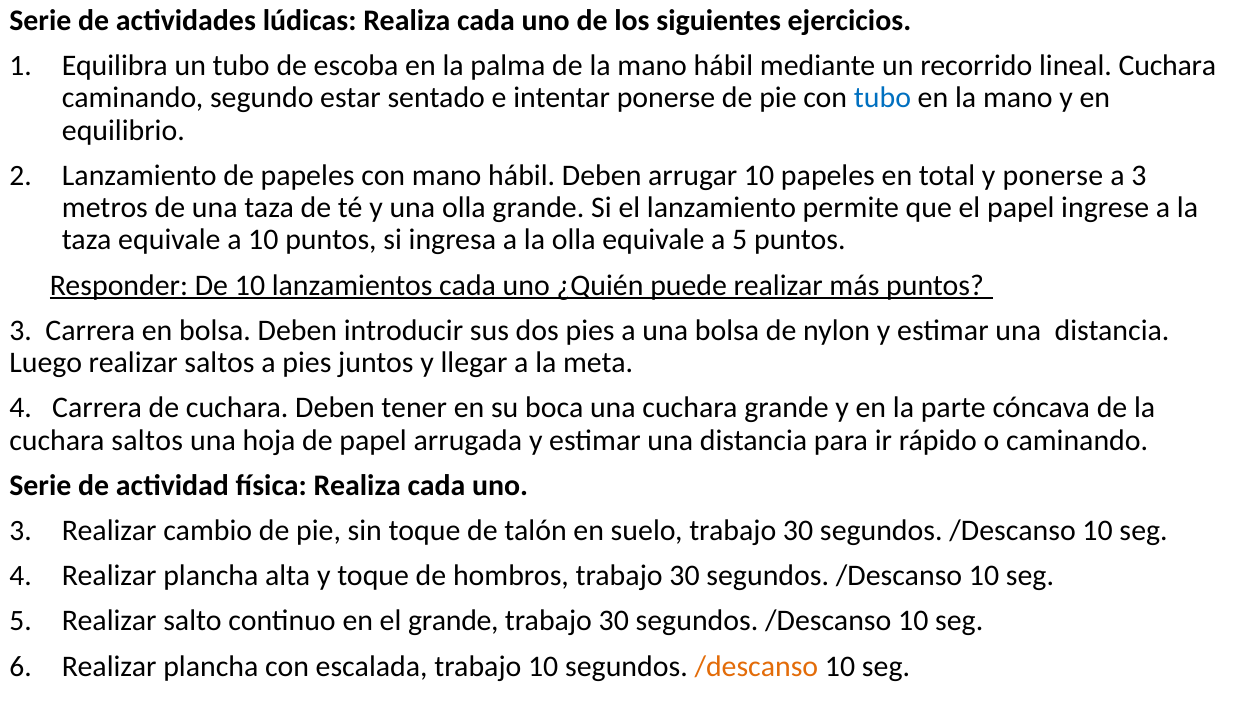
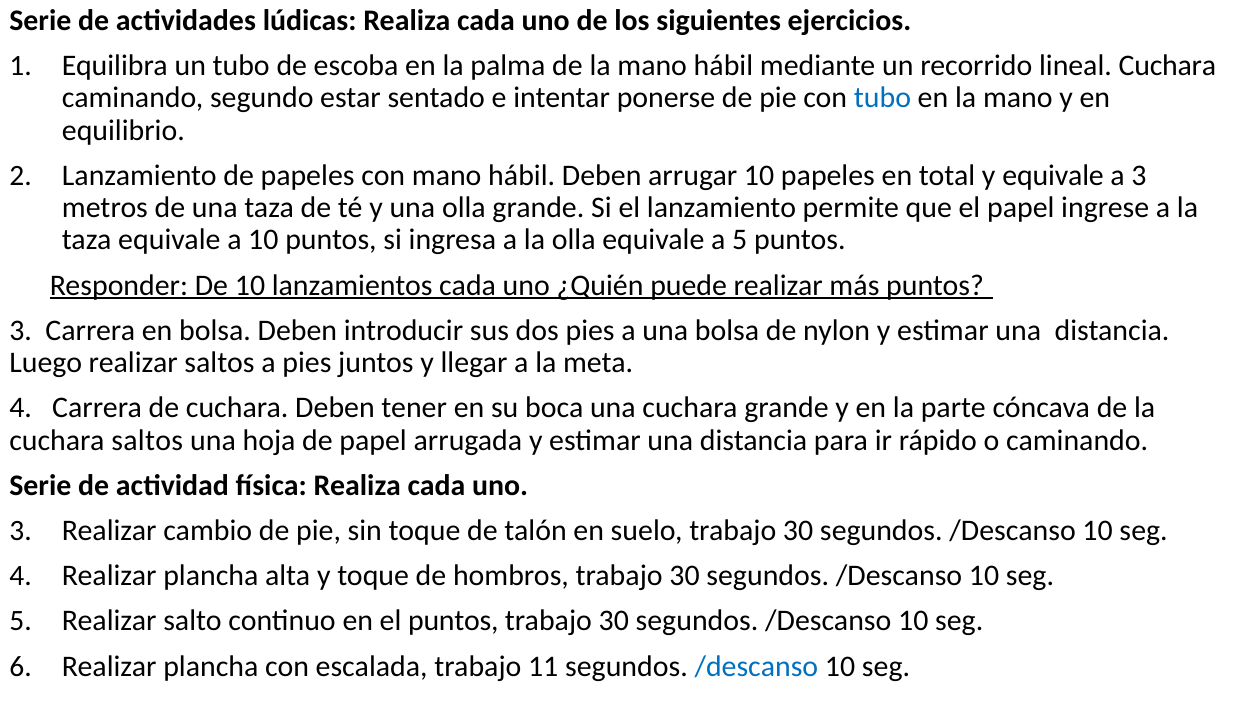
y ponerse: ponerse -> equivale (1053, 176)
el grande: grande -> puntos (453, 621)
trabajo 10: 10 -> 11 (543, 667)
/descanso colour: orange -> blue (756, 667)
